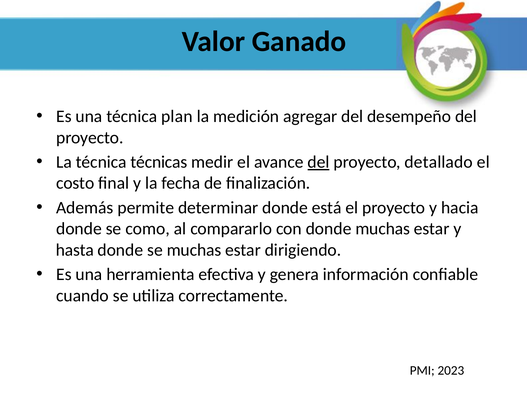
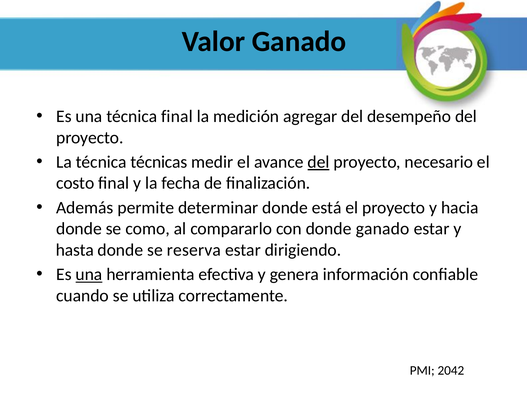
técnica plan: plan -> final (177, 117)
detallado: detallado -> necesario (439, 162)
donde muchas: muchas -> ganado (383, 229)
se muchas: muchas -> reserva (194, 250)
una underline: none -> present (89, 275)
2023: 2023 -> 2042 (451, 371)
